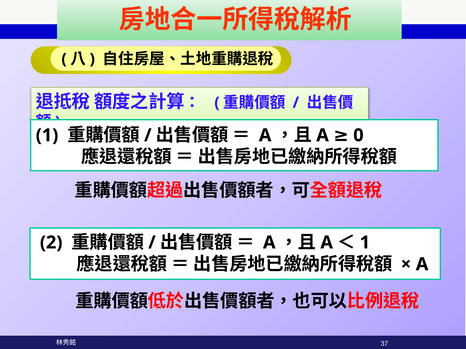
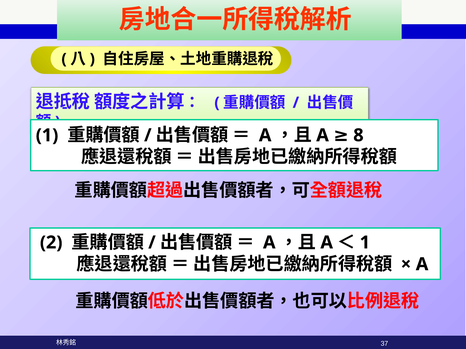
0: 0 -> 8 (358, 135)
